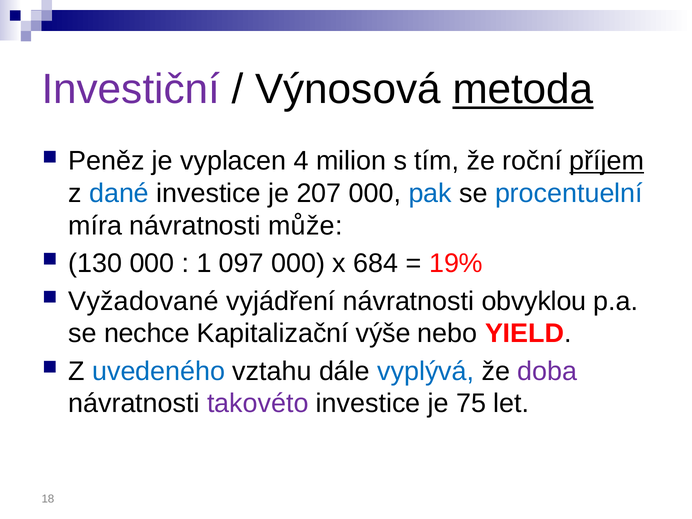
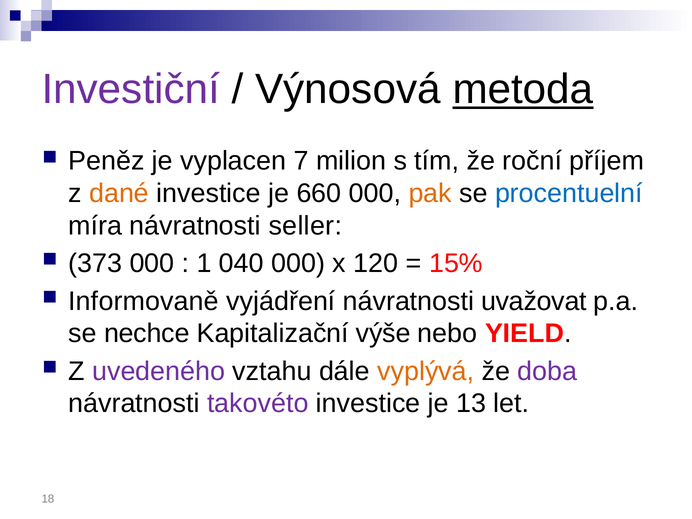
4: 4 -> 7 (301, 161)
příjem underline: present -> none (607, 161)
dané colour: blue -> orange (119, 193)
207: 207 -> 660 (319, 193)
pak colour: blue -> orange (430, 193)
může: může -> seller (305, 226)
130: 130 -> 373 (95, 263)
097: 097 -> 040 (241, 263)
684: 684 -> 120 (376, 263)
19%: 19% -> 15% (456, 263)
Vyžadované: Vyžadované -> Informovaně (144, 301)
obvyklou: obvyklou -> uvažovat (534, 301)
uvedeného colour: blue -> purple (159, 371)
vyplývá colour: blue -> orange (426, 371)
75: 75 -> 13 (471, 403)
